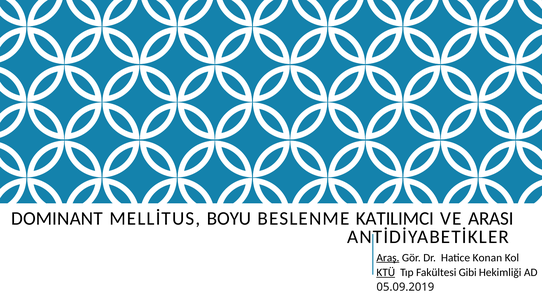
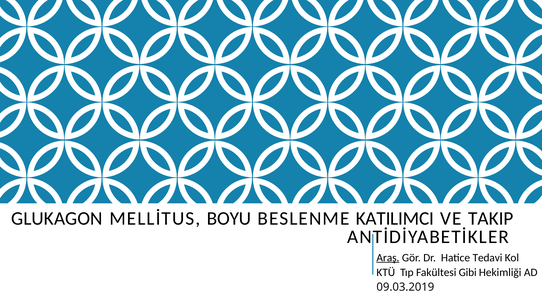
DOMINANT: DOMINANT -> GLUKAGON (57, 218)
ARASI: ARASI -> TAKIP (491, 218)
Konan: Konan -> Tedavi (487, 258)
KTÜ underline: present -> none (386, 272)
05.09.2019: 05.09.2019 -> 09.03.2019 (405, 287)
